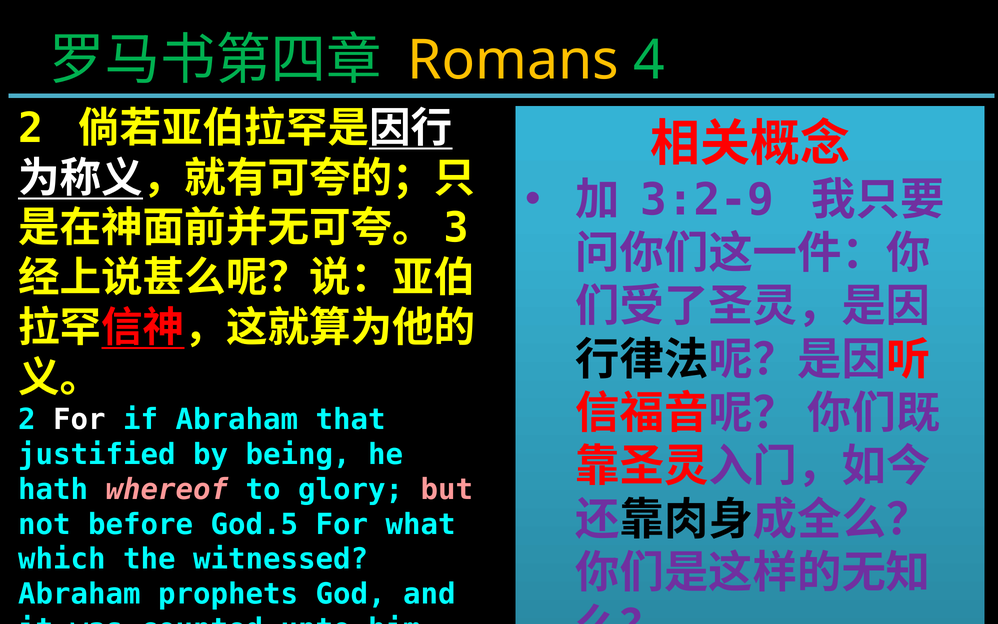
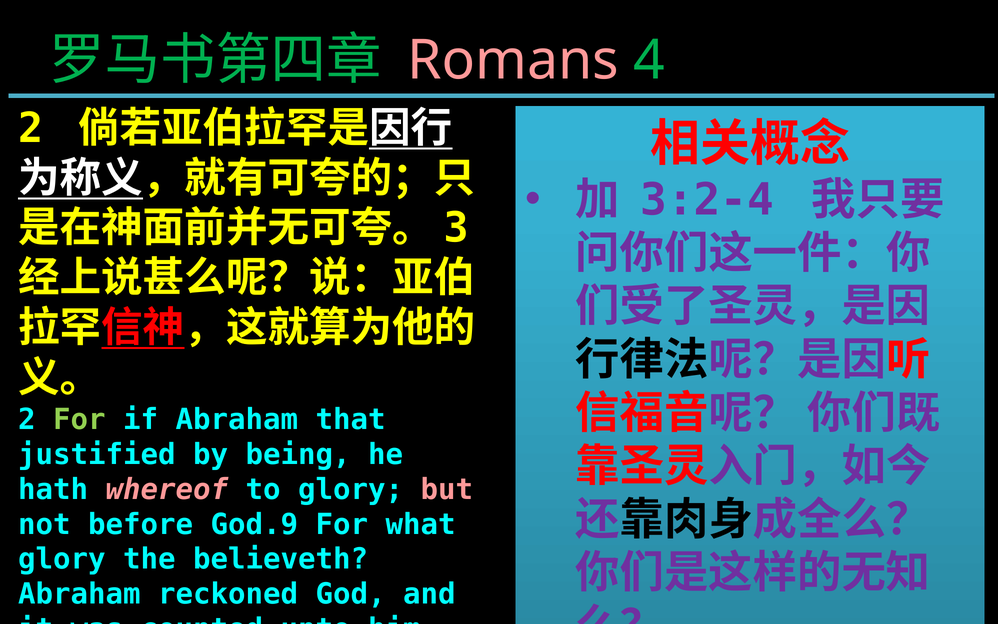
Romans colour: yellow -> pink (513, 60)
3:2-9: 3:2-9 -> 3:2-4 (707, 200)
For colour: white -> light green (79, 419)
God.5: God.5 -> God.9 (255, 524)
which: which -> glory (62, 559)
witnessed: witnessed -> believeth (281, 559)
prophets: prophets -> reckoned (228, 594)
